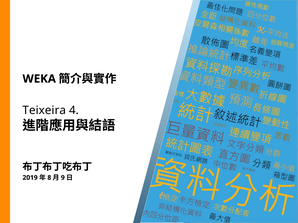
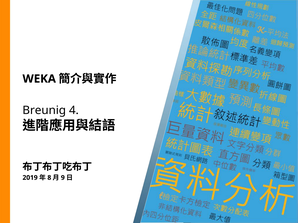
Teixeira: Teixeira -> Breunig (44, 110)
